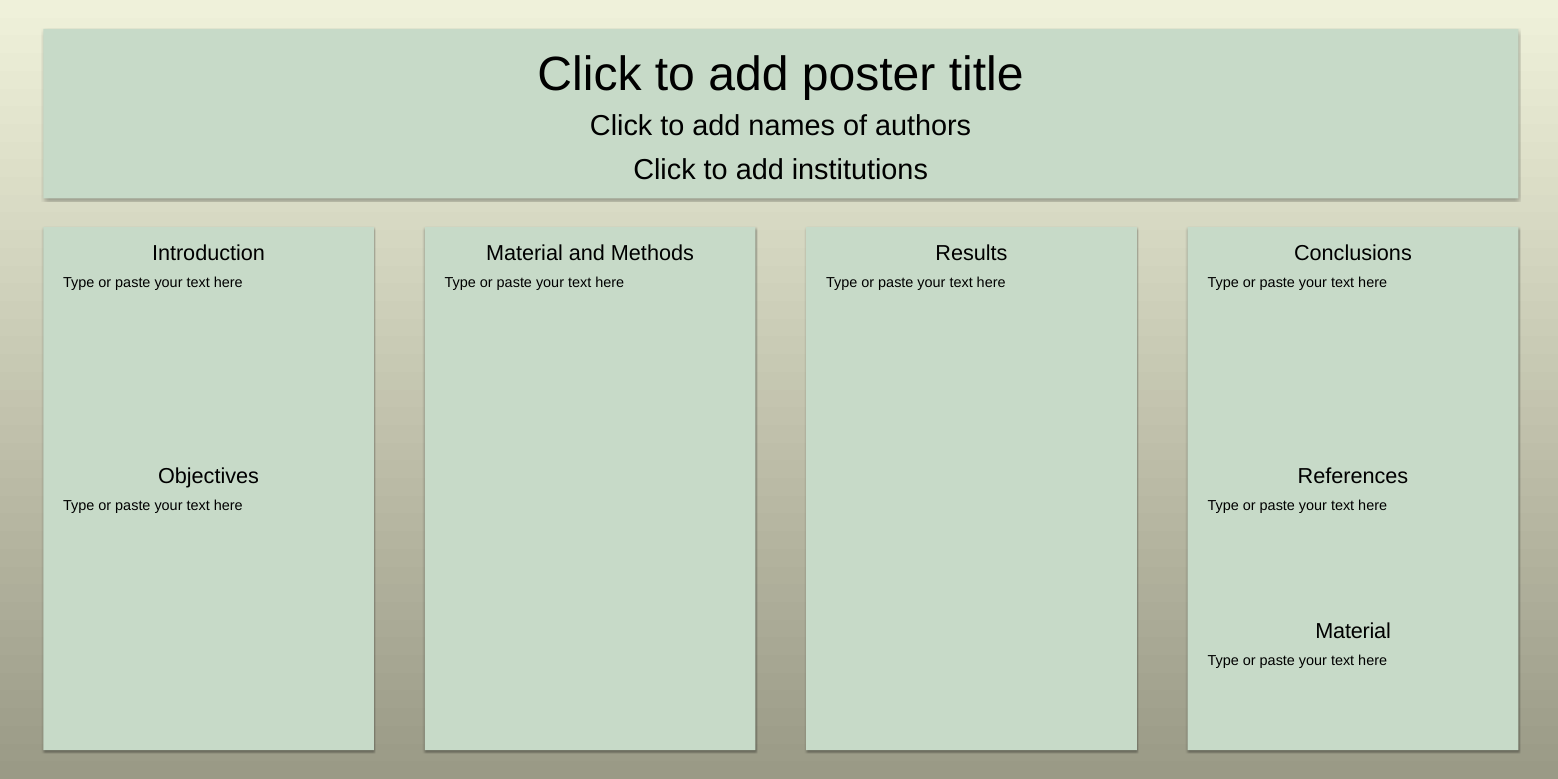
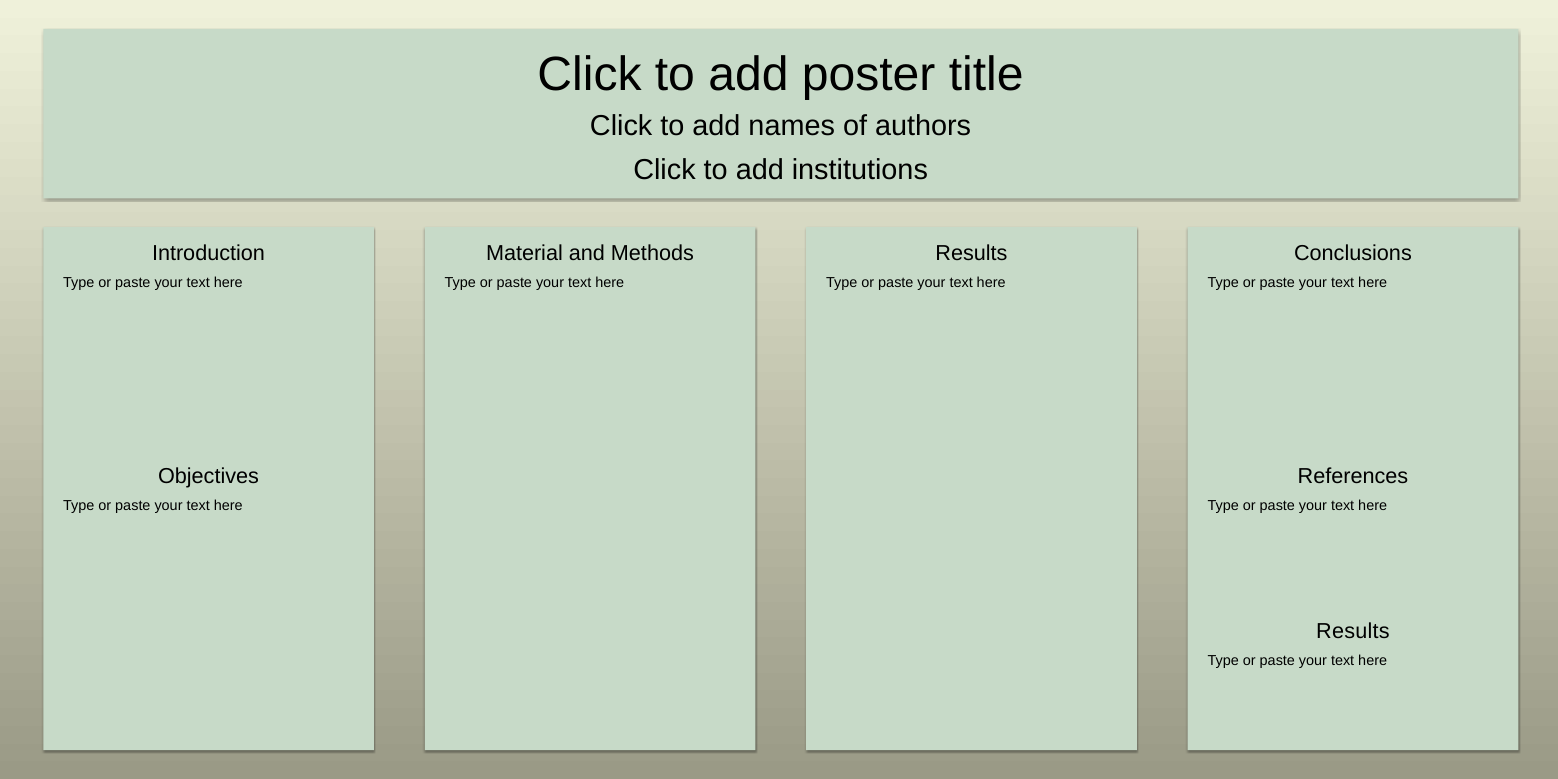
Material: Material -> Results (1353, 632)
